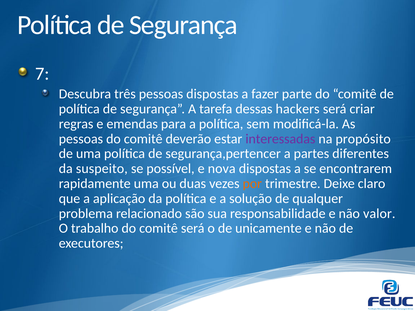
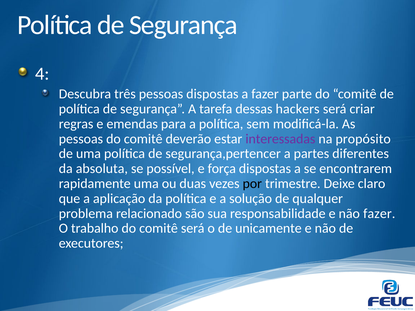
7: 7 -> 4 (42, 74)
suspeito: suspeito -> absoluta (102, 169)
nova: nova -> força (222, 169)
por colour: orange -> black (252, 184)
não valor: valor -> fazer (379, 214)
